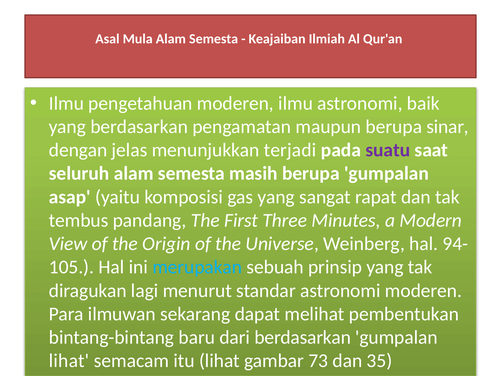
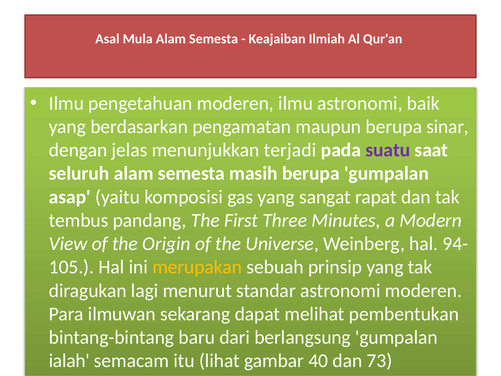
merupakan colour: light blue -> yellow (197, 267)
dari berdasarkan: berdasarkan -> berlangsung (303, 337)
lihat: lihat -> ialah (69, 361)
73: 73 -> 40 (318, 361)
35: 35 -> 73 (379, 361)
